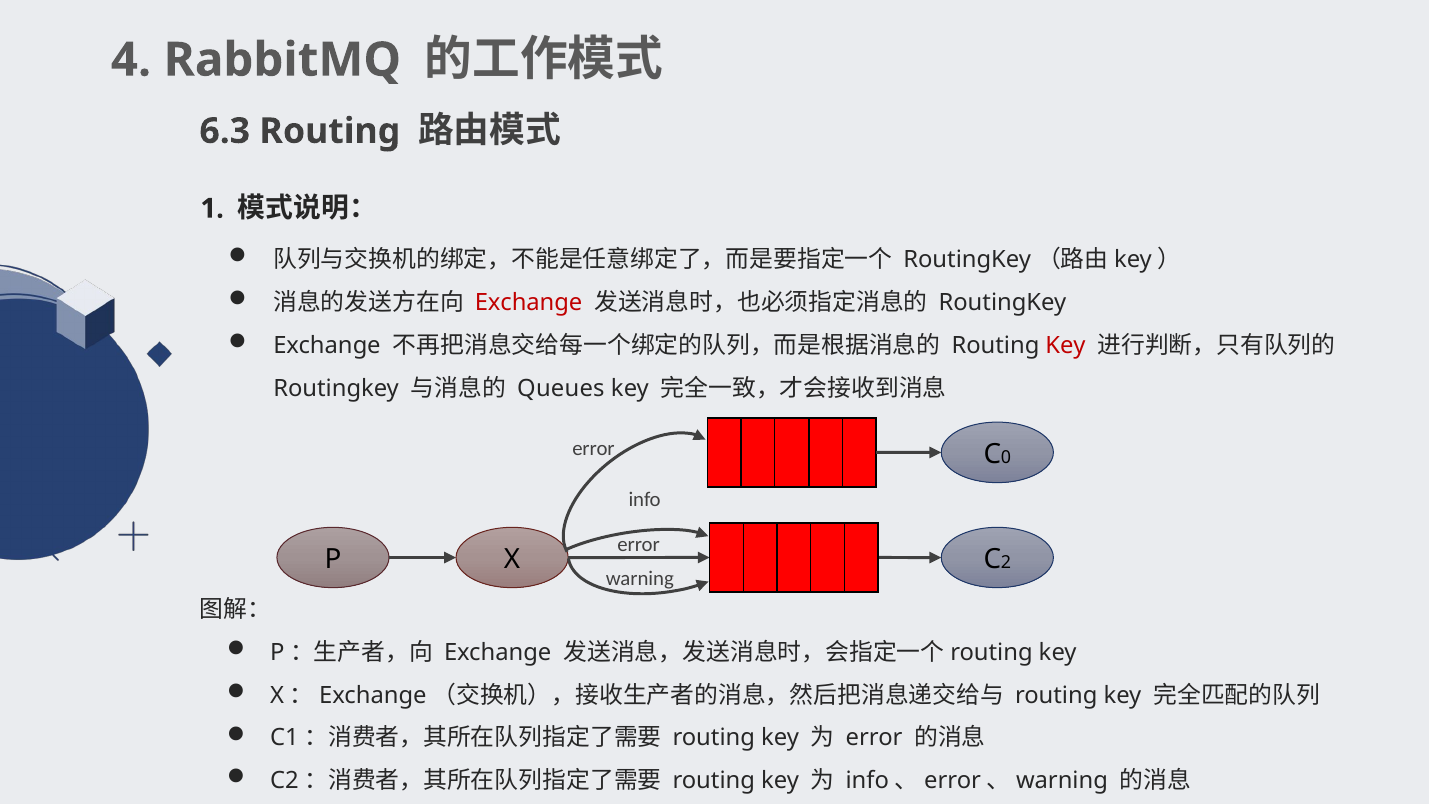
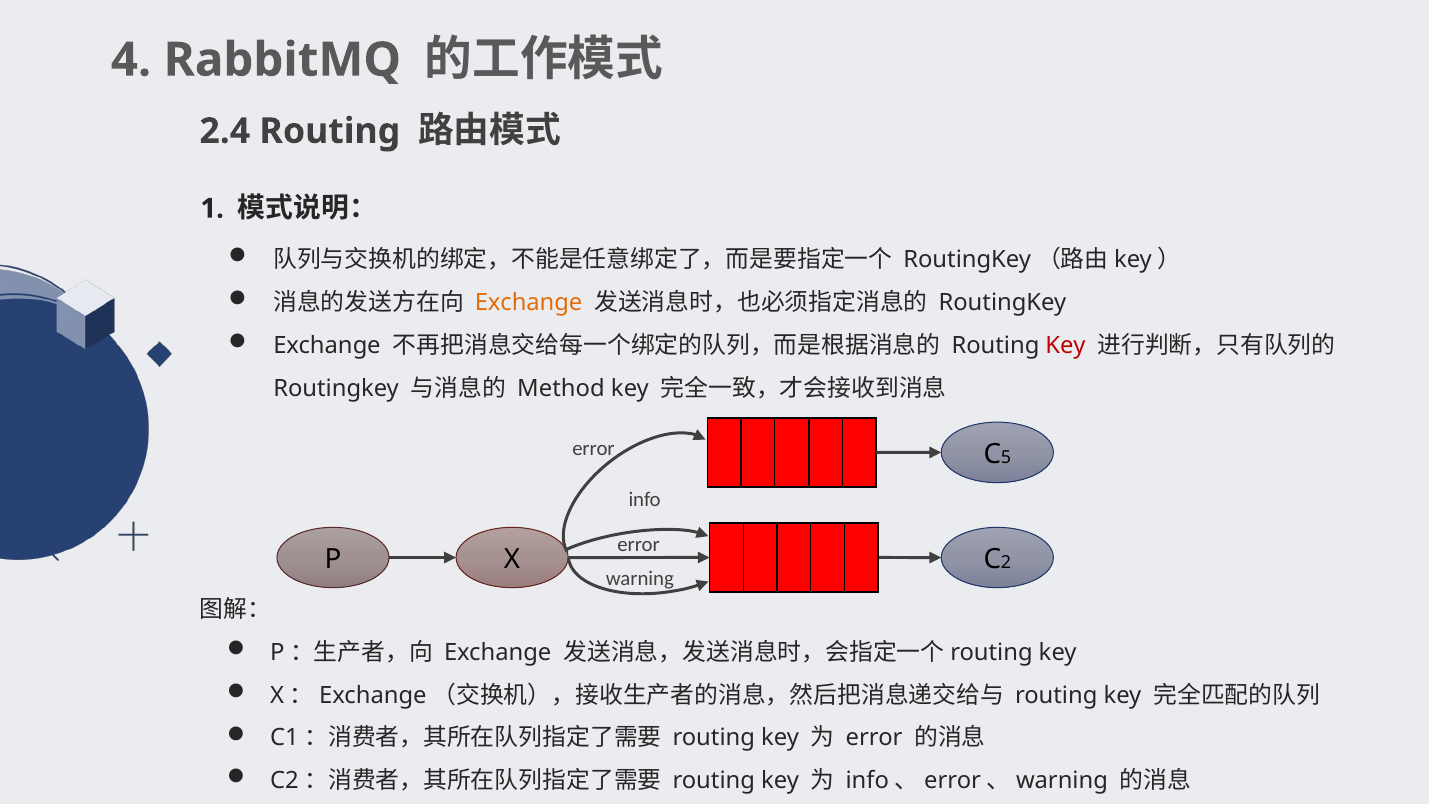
6.3: 6.3 -> 2.4 (225, 131)
Exchange colour: red -> orange (529, 303)
Queues: Queues -> Method (561, 388)
0: 0 -> 5 (1006, 457)
